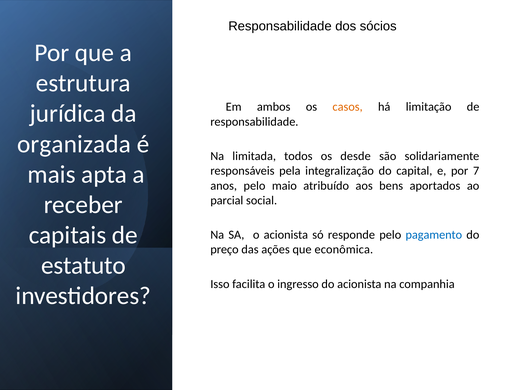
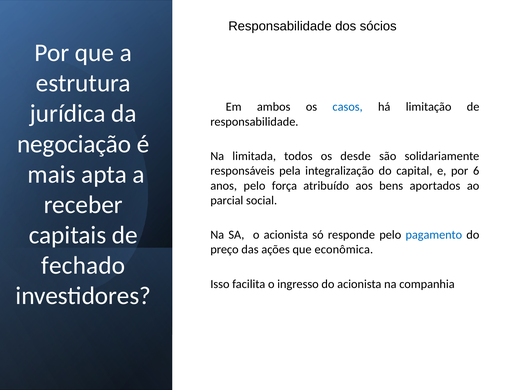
casos colour: orange -> blue (348, 107)
organizada: organizada -> negociação (74, 144)
7: 7 -> 6 (476, 171)
maio: maio -> força (284, 186)
estatuto: estatuto -> fechado (83, 265)
